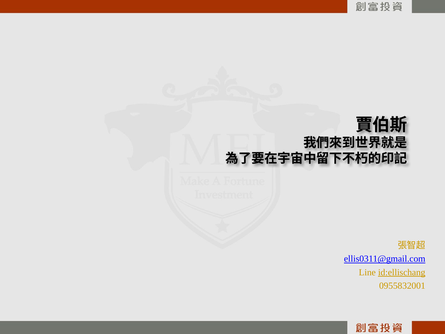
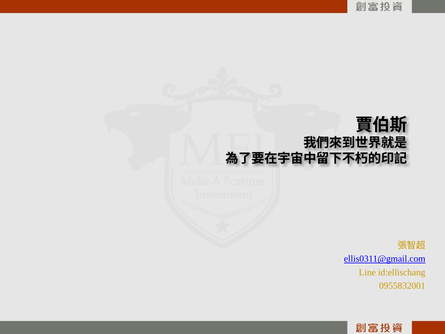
id:ellischang underline: present -> none (402, 272)
